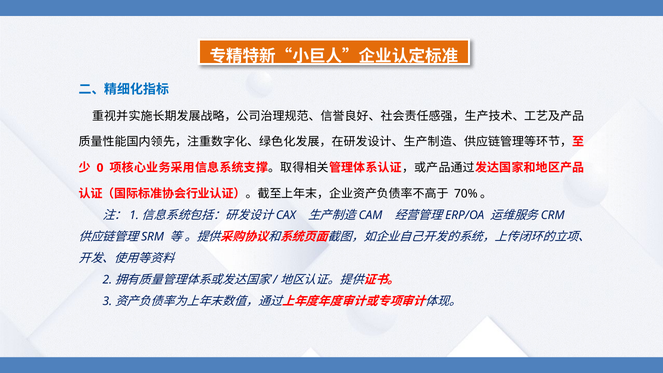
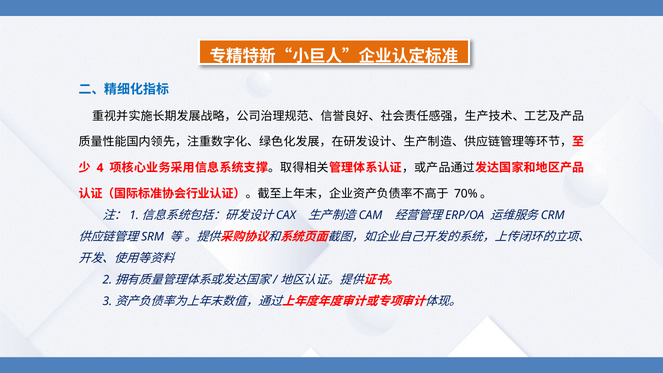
0: 0 -> 4 (100, 168)
